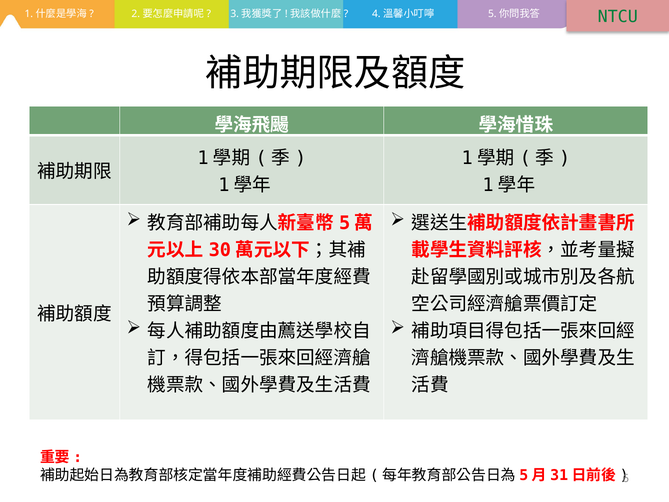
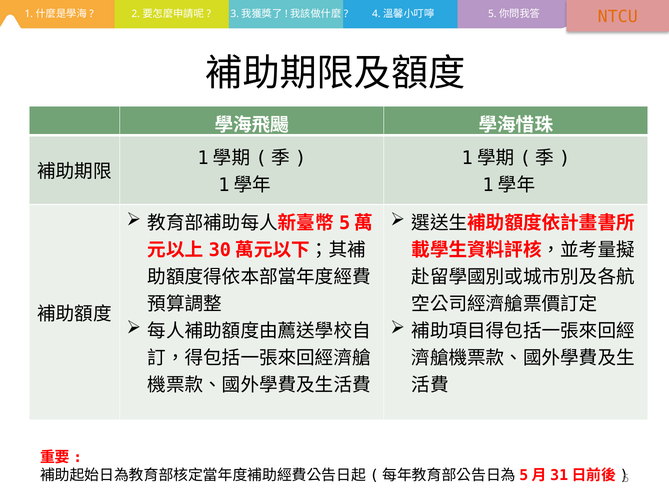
NTCU colour: green -> orange (618, 17)
